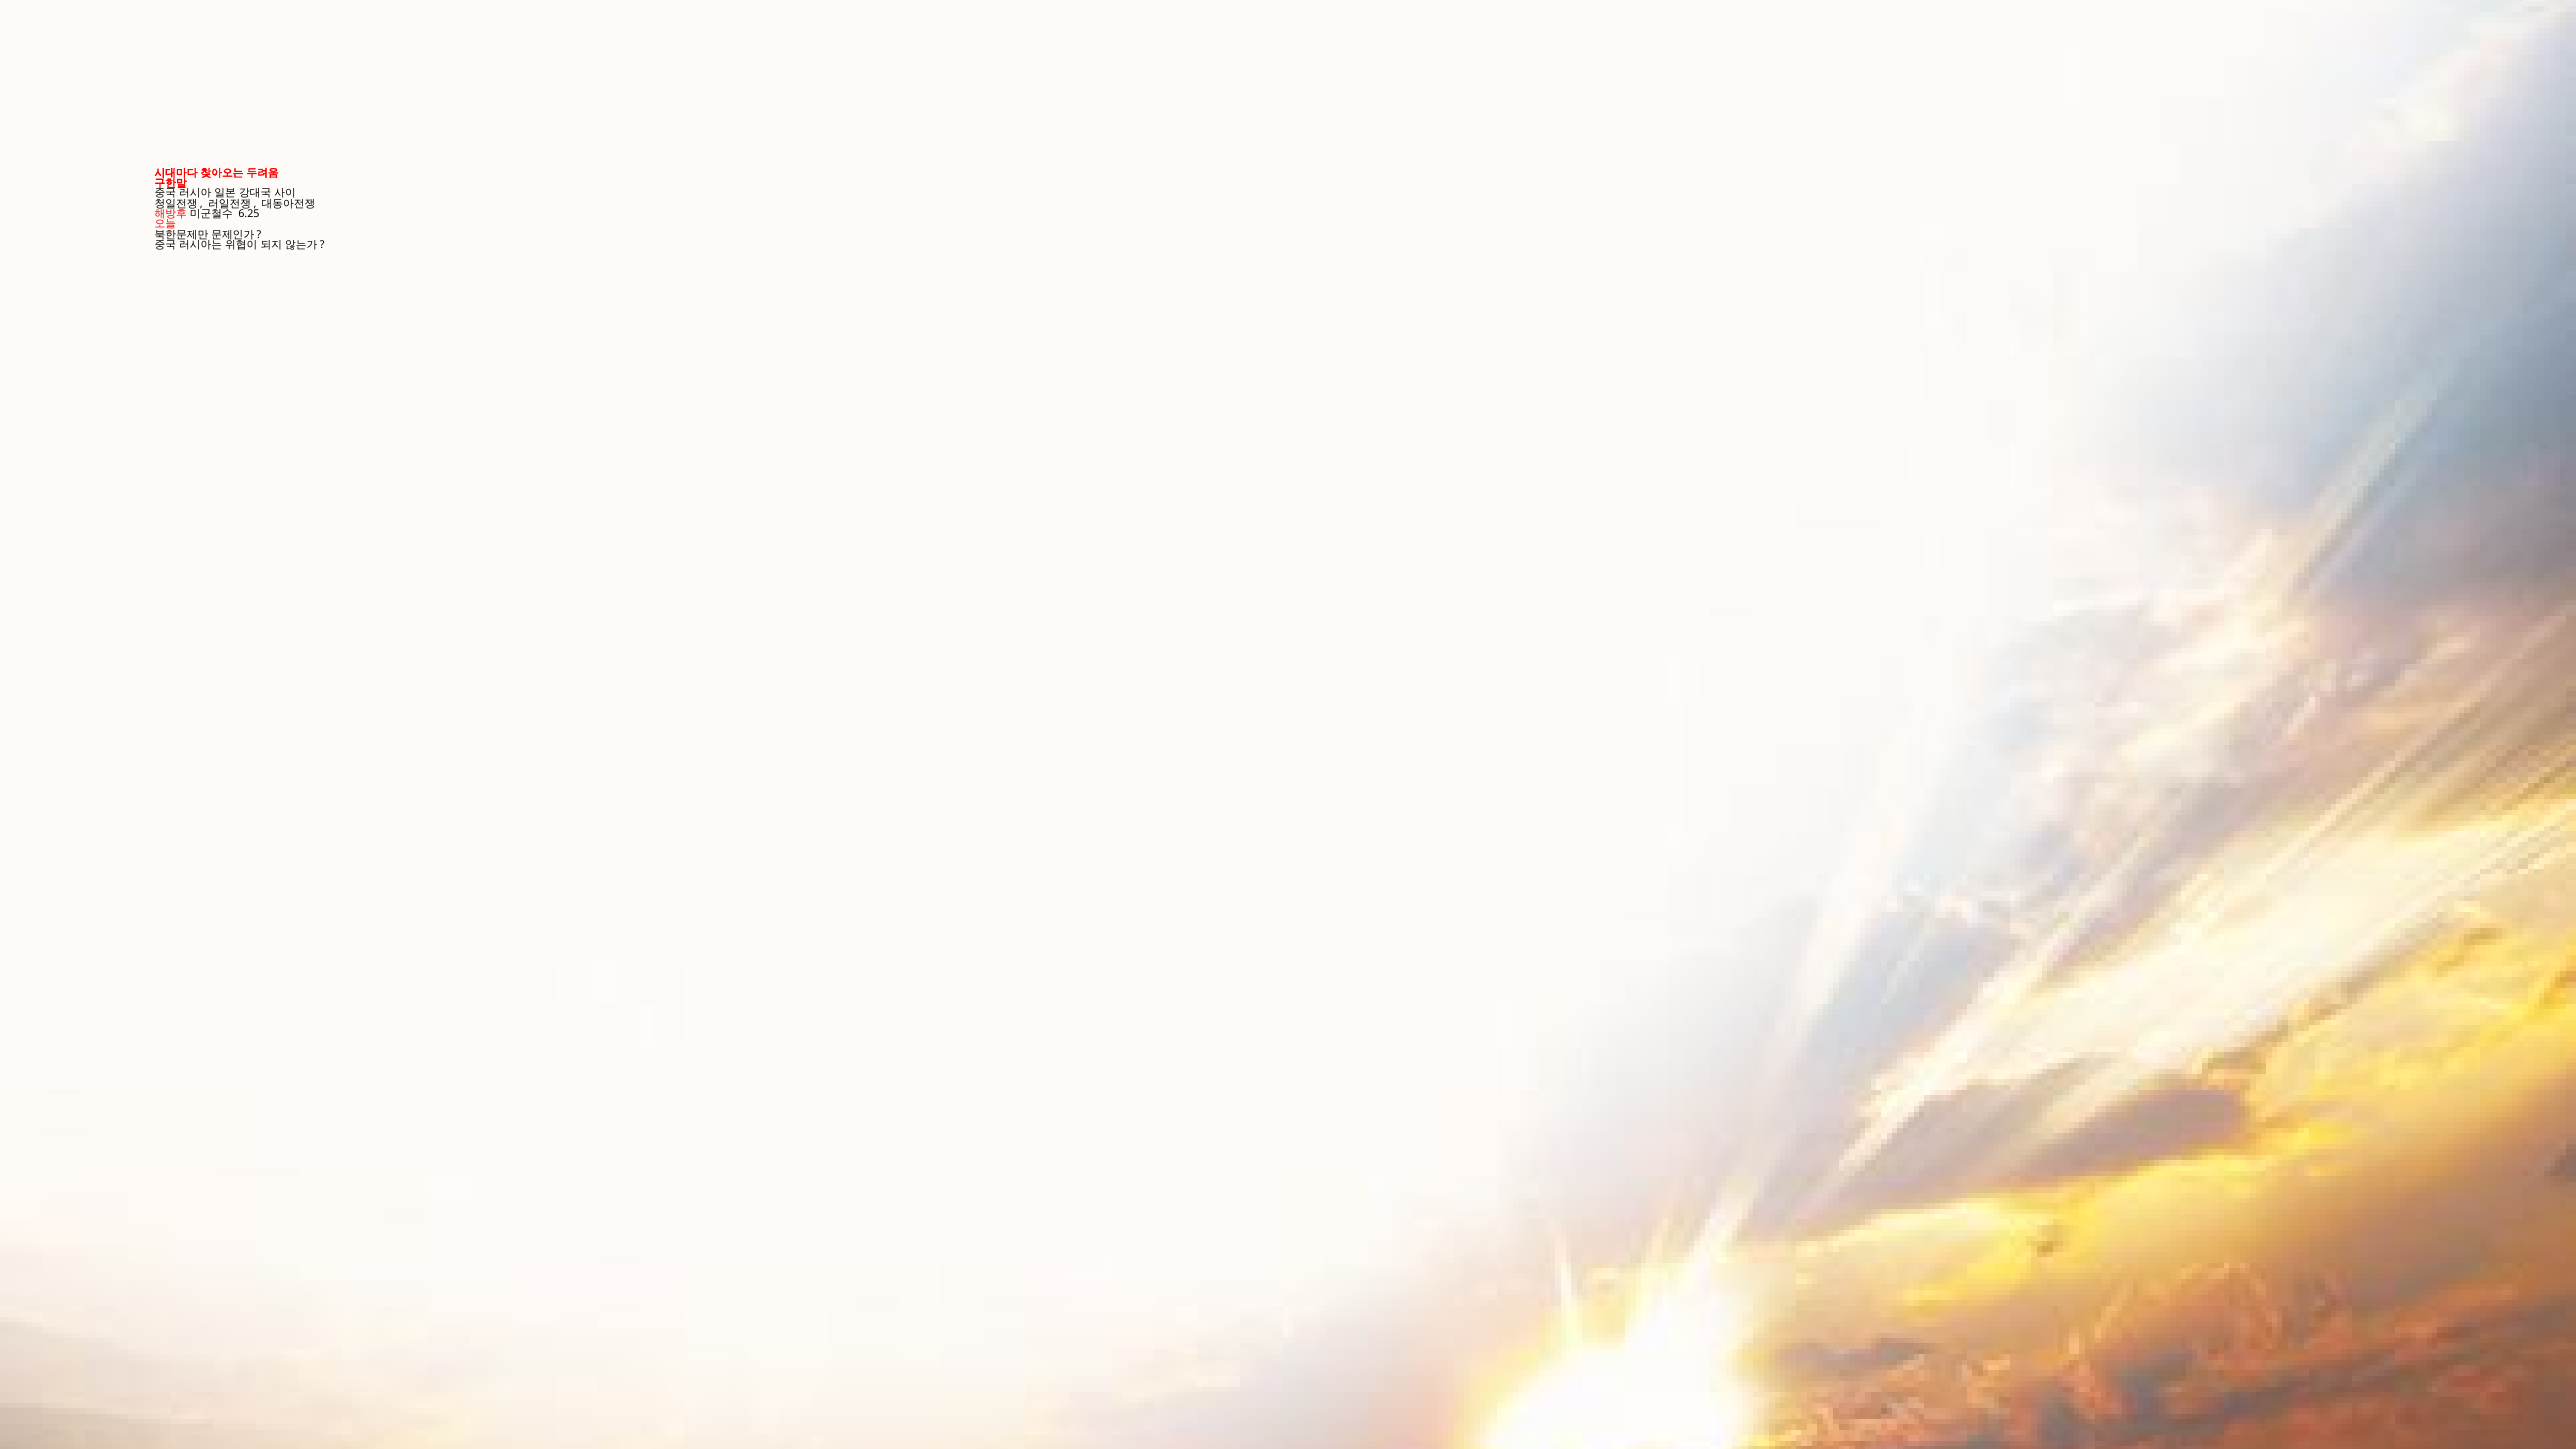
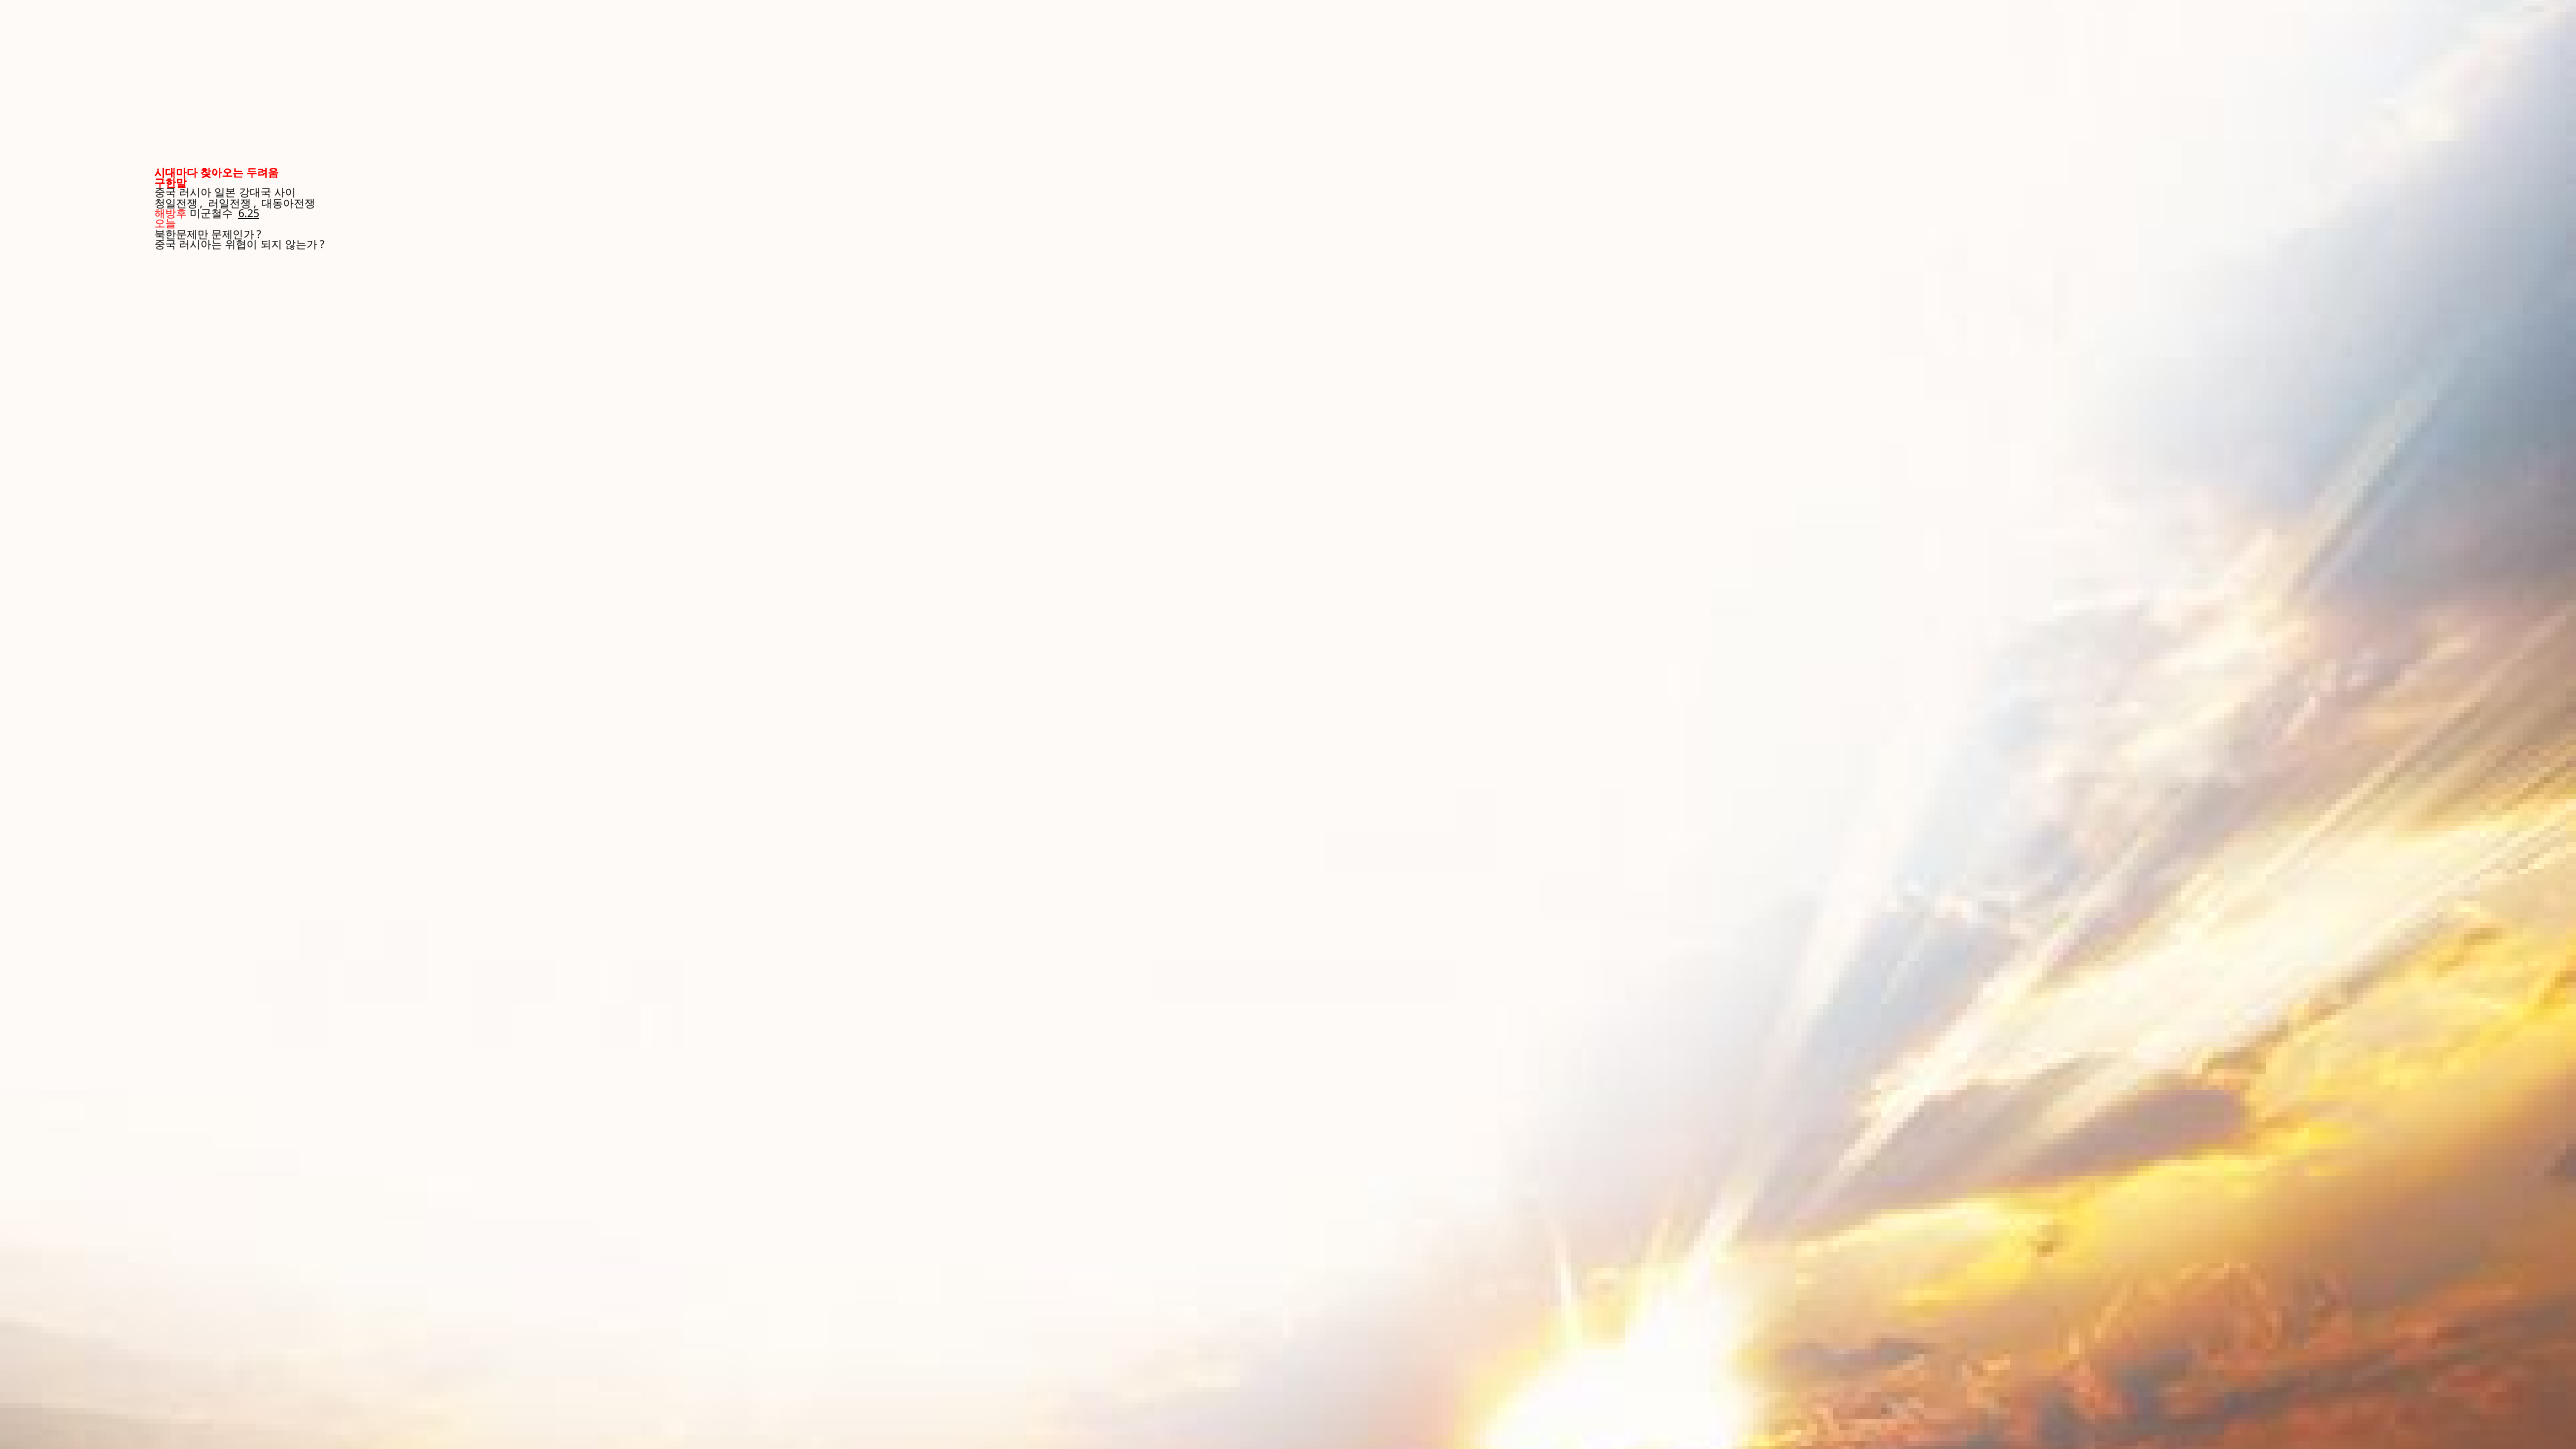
6.25 underline: none -> present (249, 214)
